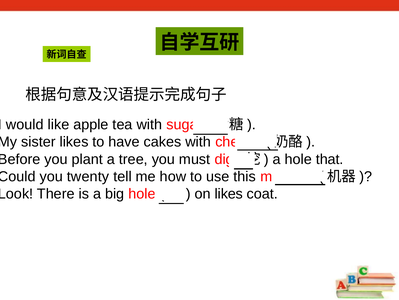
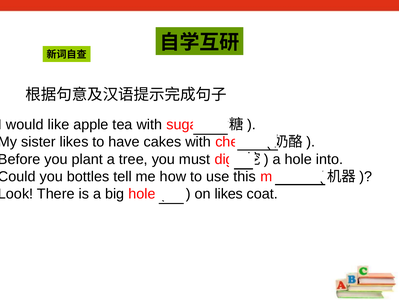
that: that -> into (330, 159)
twenty: twenty -> bottles (88, 176)
